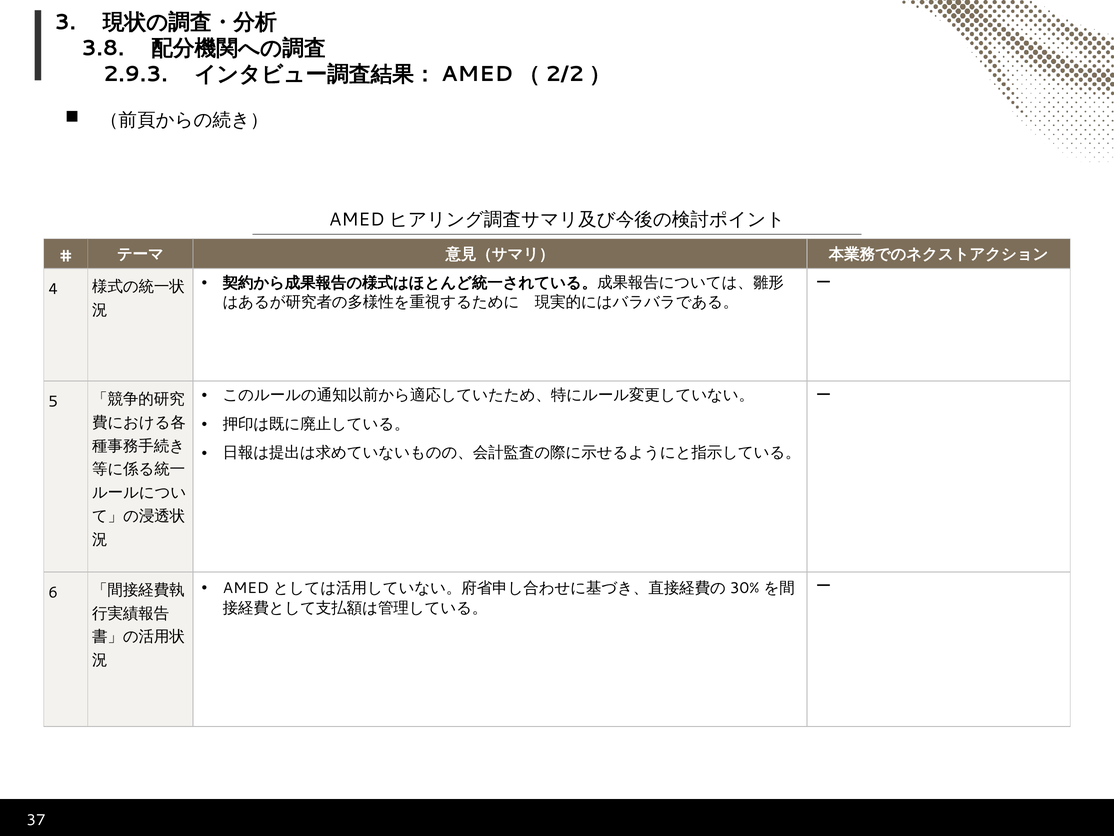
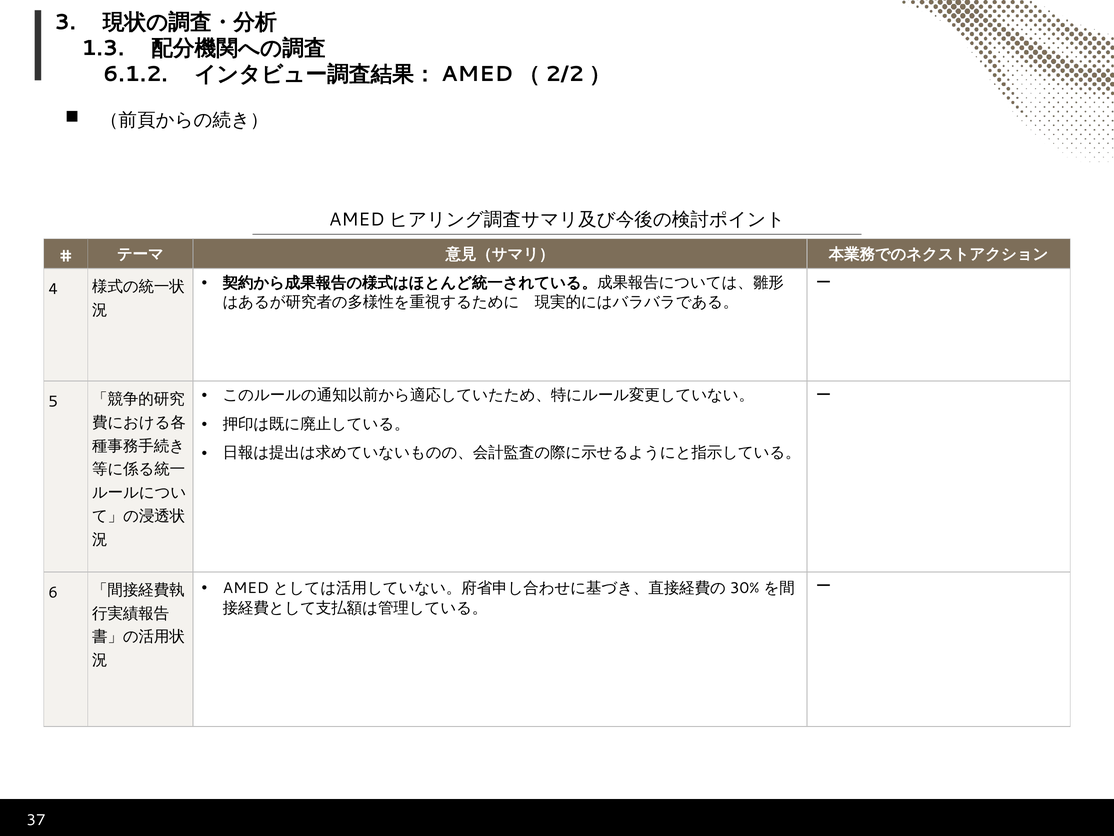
3.8: 3.8 -> 1.3 (103, 48)
2.9.3: 2.9.3 -> 6.1.2 (135, 74)
